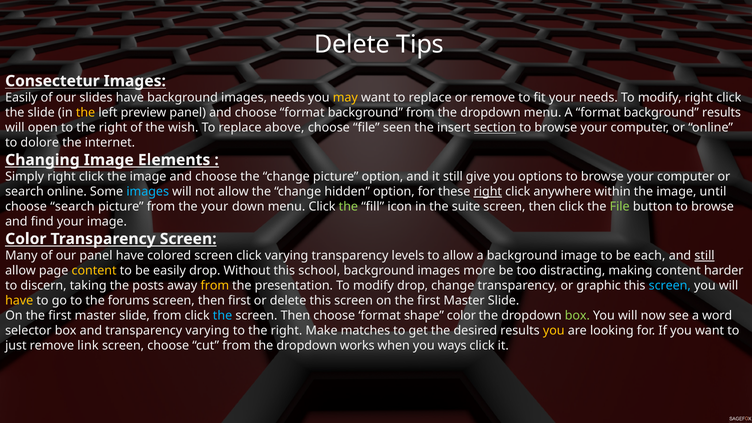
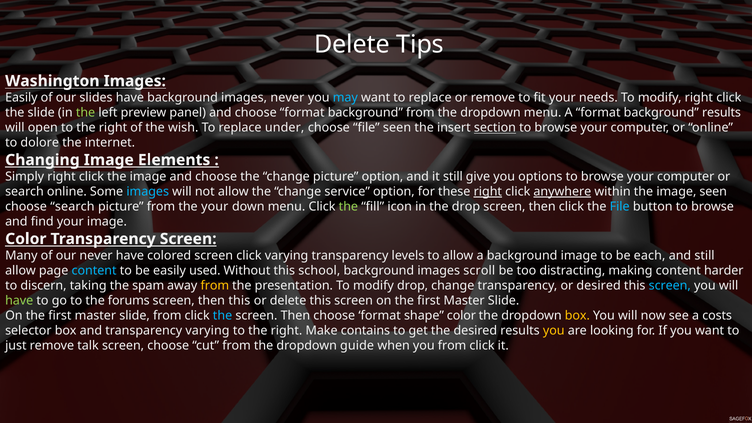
Consectetur: Consectetur -> Washington (52, 81)
images needs: needs -> never (287, 98)
may colour: yellow -> light blue (345, 98)
the colour: yellow -> light green (86, 113)
above: above -> under (285, 128)
hidden: hidden -> service (347, 192)
anywhere underline: none -> present (562, 192)
image until: until -> seen (713, 192)
the suite: suite -> drop (466, 207)
File colour: light green -> light blue (620, 207)
our panel: panel -> never (96, 256)
still underline: present -> none (704, 256)
content colour: yellow -> light blue (94, 271)
easily drop: drop -> used (205, 271)
more: more -> scroll (479, 271)
posts: posts -> spam (148, 286)
or graphic: graphic -> desired (599, 286)
have colour: yellow -> light green (19, 301)
then first: first -> this (239, 301)
box colour: light green -> yellow (577, 316)
word: word -> costs (717, 316)
matches: matches -> contains (365, 331)
link: link -> talk (88, 346)
works: works -> guide (357, 346)
you ways: ways -> from (452, 346)
